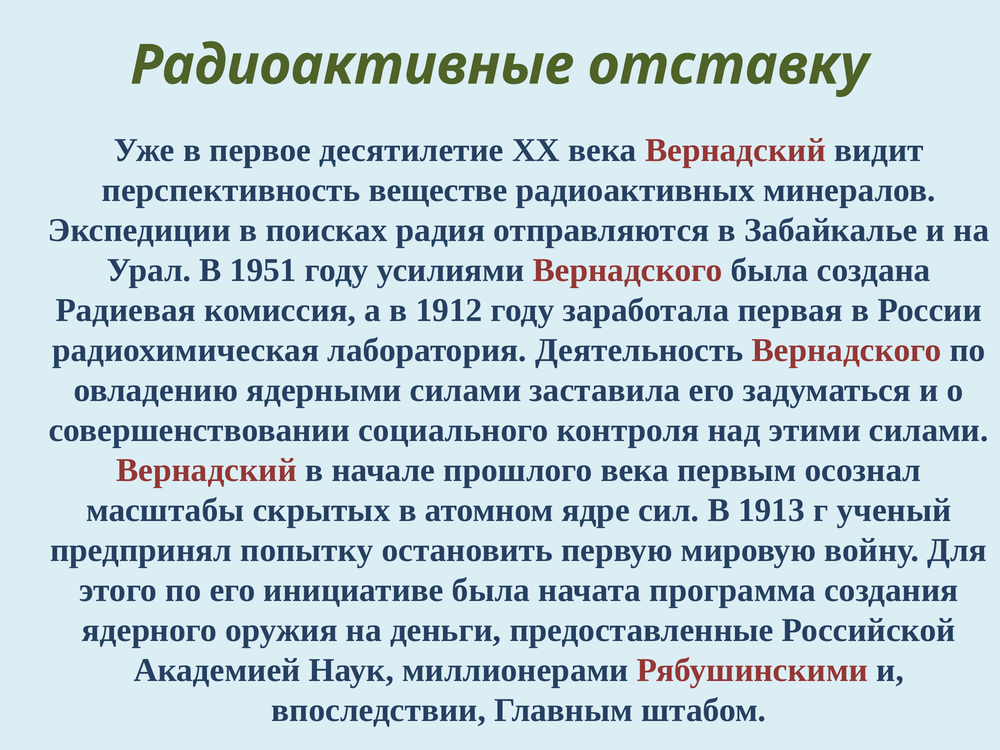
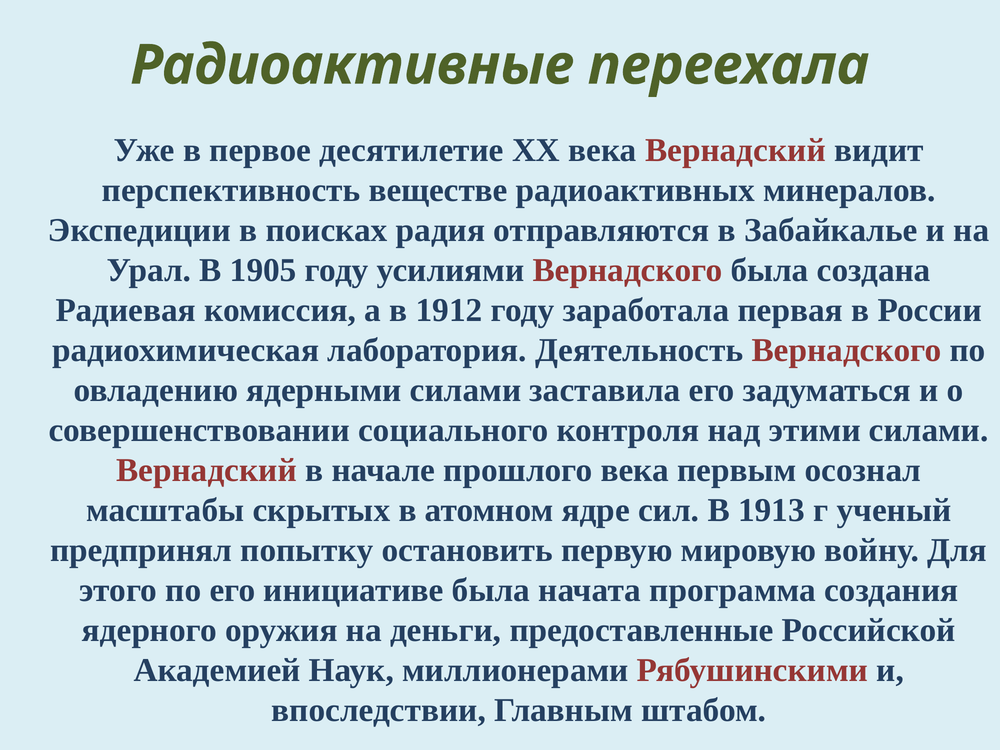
отставку: отставку -> переехала (729, 65)
1951: 1951 -> 1905 (263, 270)
